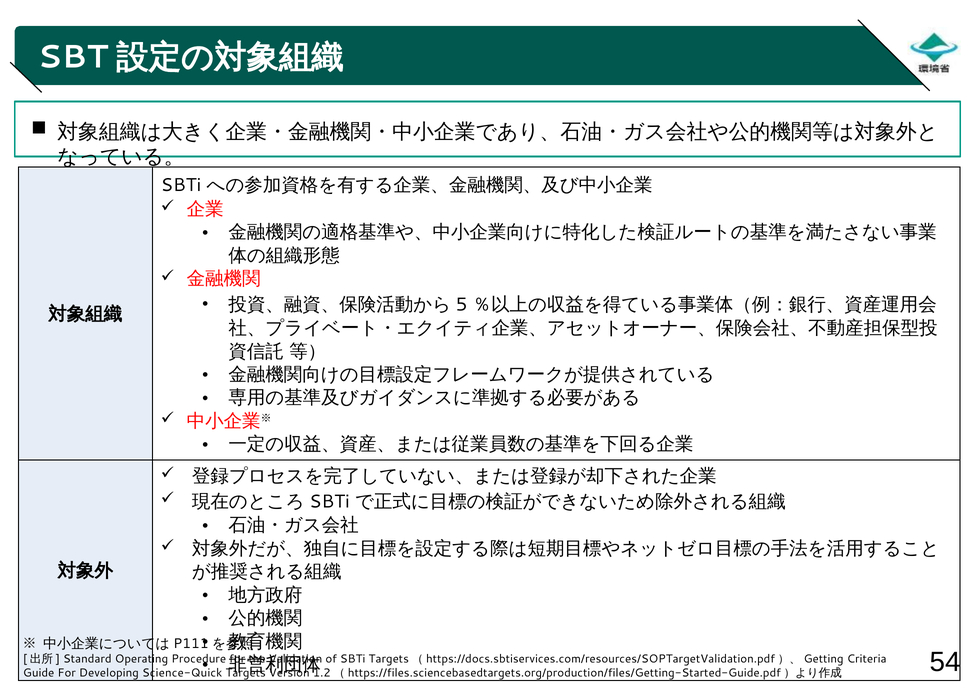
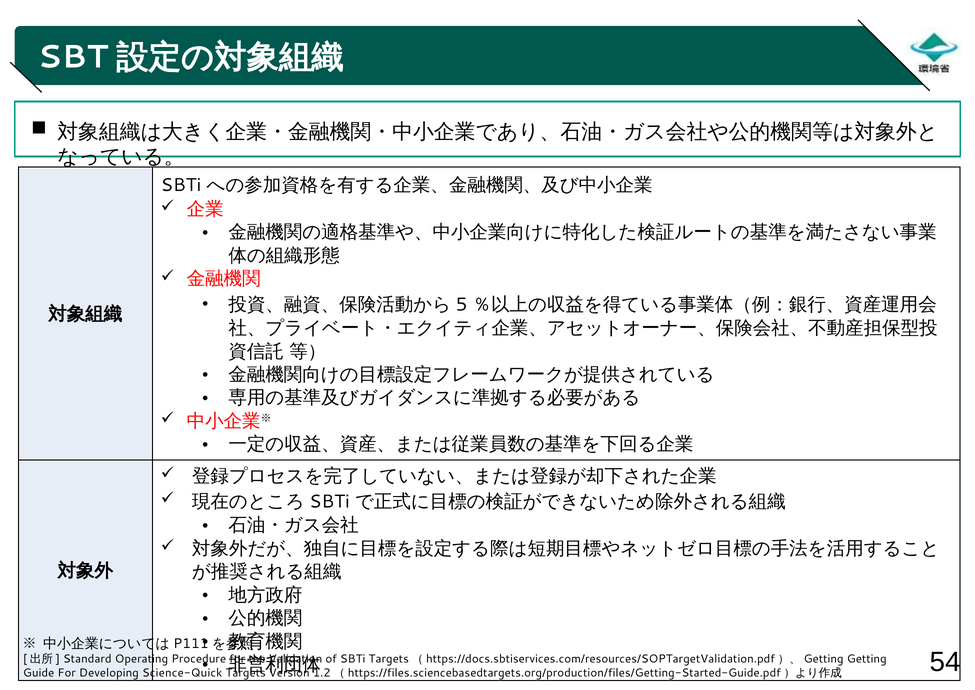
Criteria: Criteria -> Getting (867, 658)
